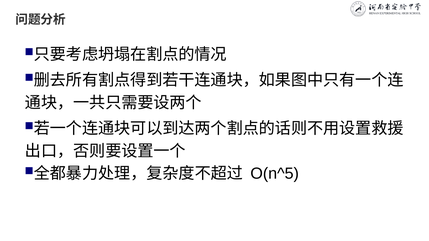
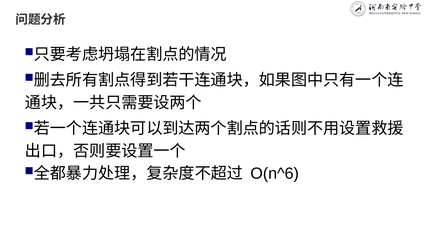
O(n^5: O(n^5 -> O(n^6 (275, 174)
